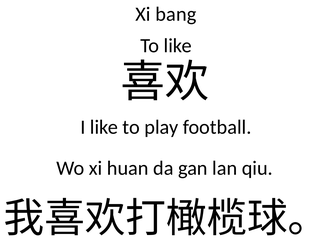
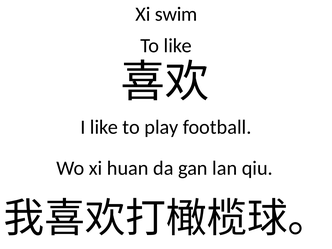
bang: bang -> swim (176, 14)
